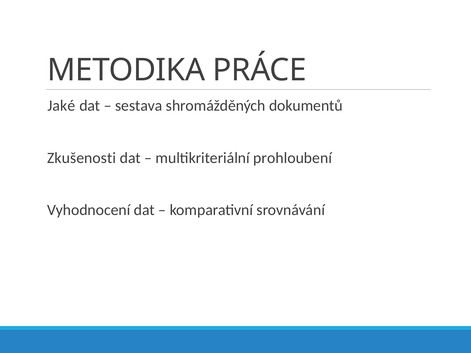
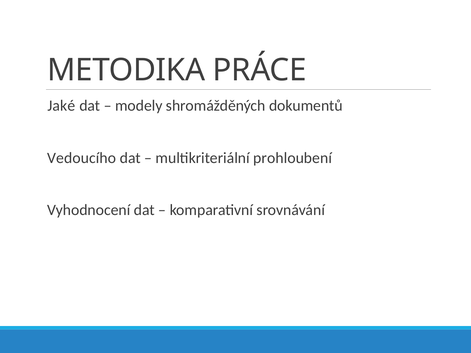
sestava: sestava -> modely (139, 106)
Zkušenosti: Zkušenosti -> Vedoucího (82, 158)
